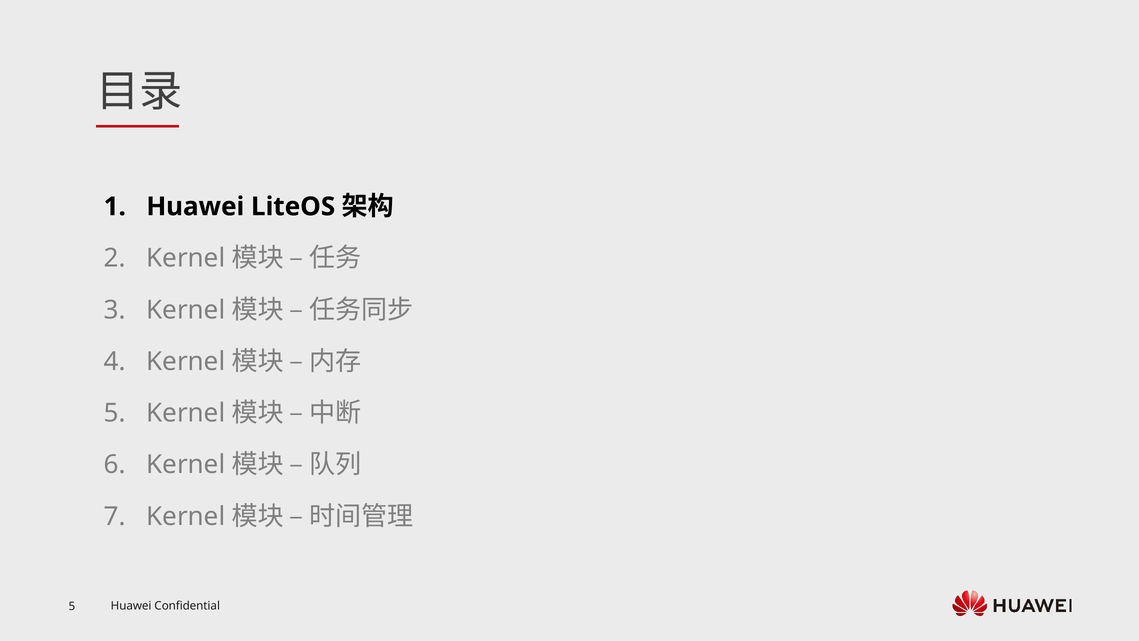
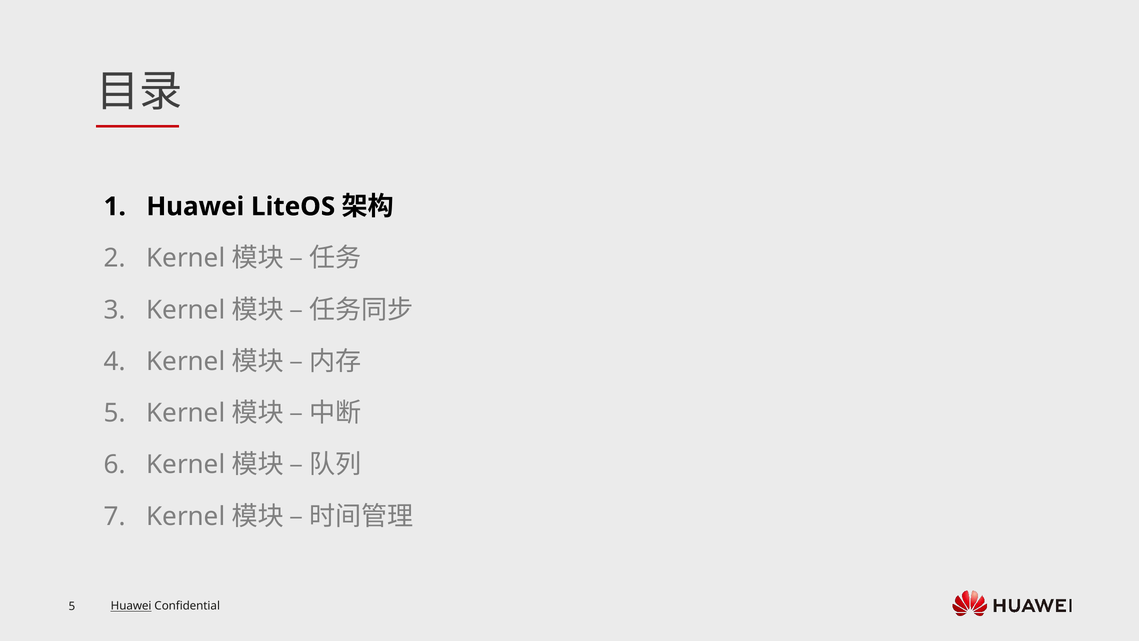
Huawei underline: none -> present (131, 606)
